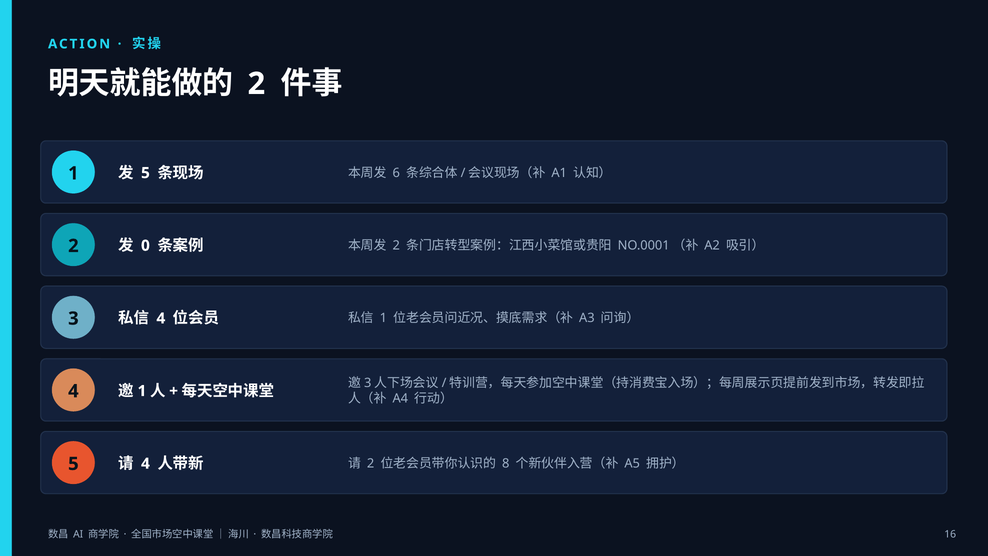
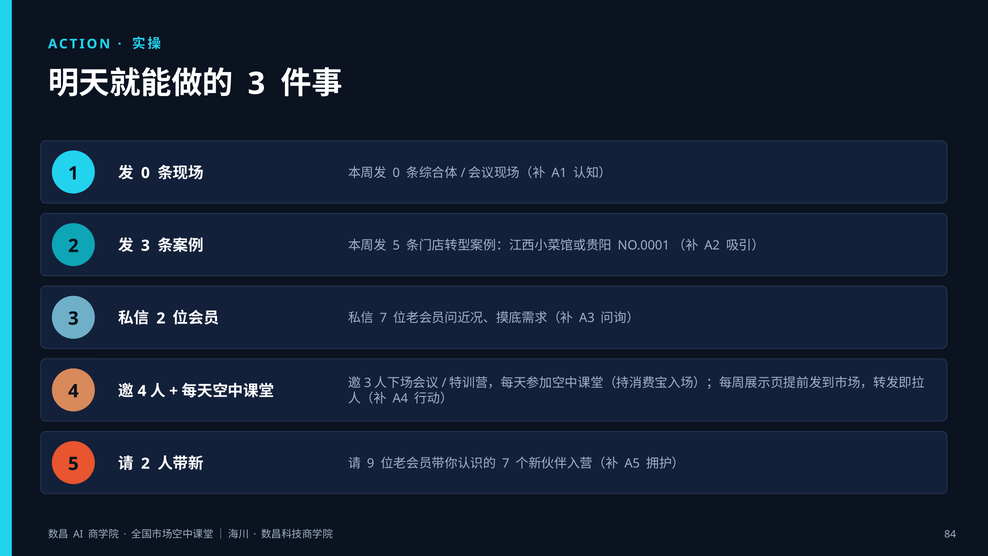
2: 2 -> 3 (256, 84)
5: 5 -> 0 (145, 173)
6: 6 -> 0 (396, 173)
0: 0 -> 3 (145, 246)
2: 2 -> 5 (396, 245)
4: 4 -> 2 (161, 318)
1: 1 -> 7 (383, 318)
1: 1 -> 4 (142, 391)
4: 4 -> 2 (145, 463)
2: 2 -> 9 (371, 463)
8: 8 -> 7 (506, 463)
16: 16 -> 84 (950, 534)
